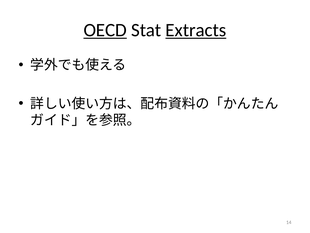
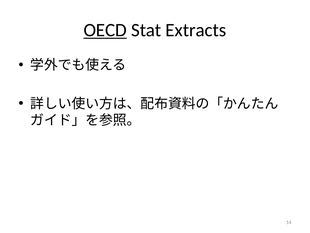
Extracts underline: present -> none (196, 30)
